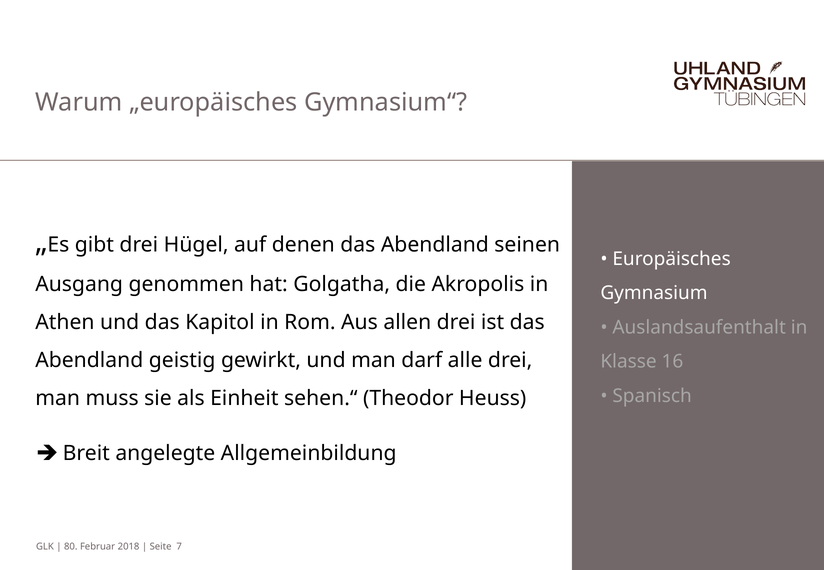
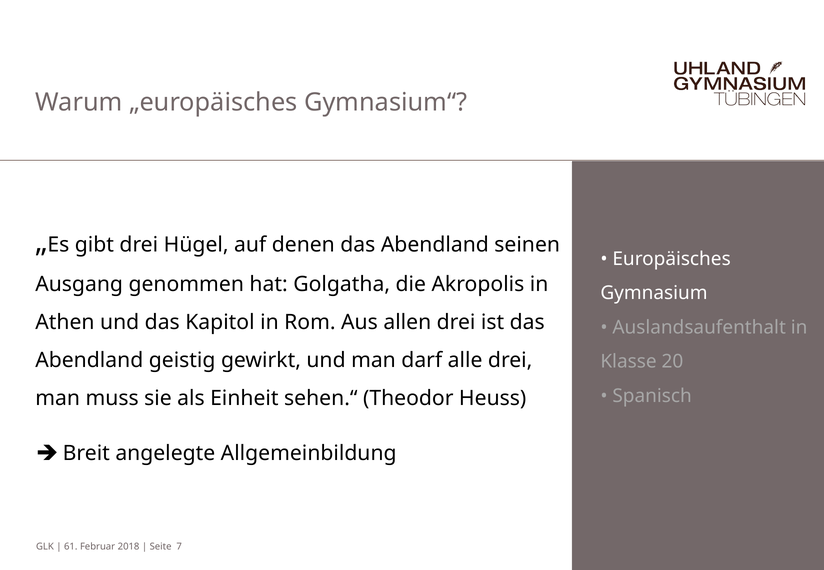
16: 16 -> 20 (672, 362)
80: 80 -> 61 (71, 547)
